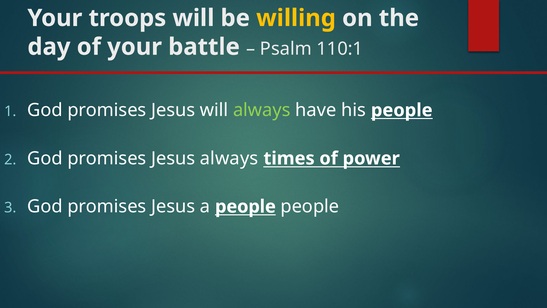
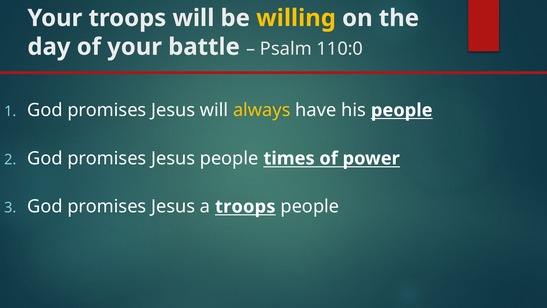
110:1: 110:1 -> 110:0 (340, 49)
always colour: light green -> yellow (262, 110)
Jesus always: always -> people (229, 158)
a people: people -> troops (245, 206)
